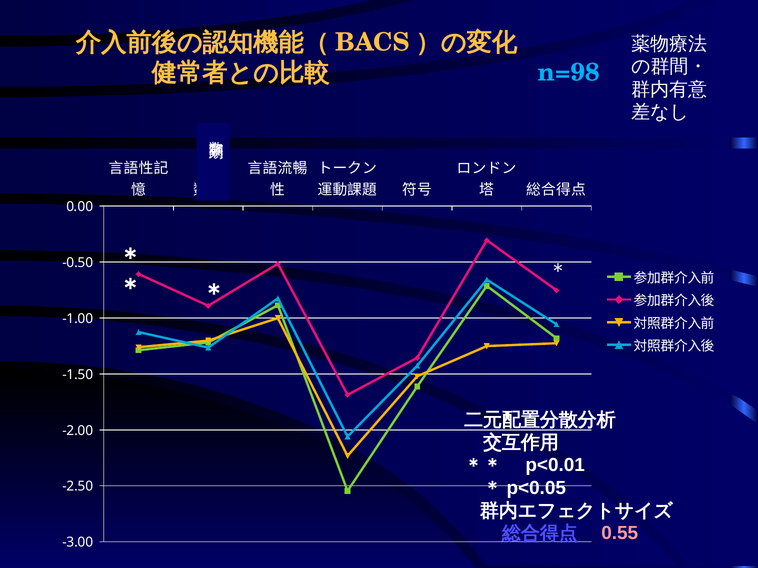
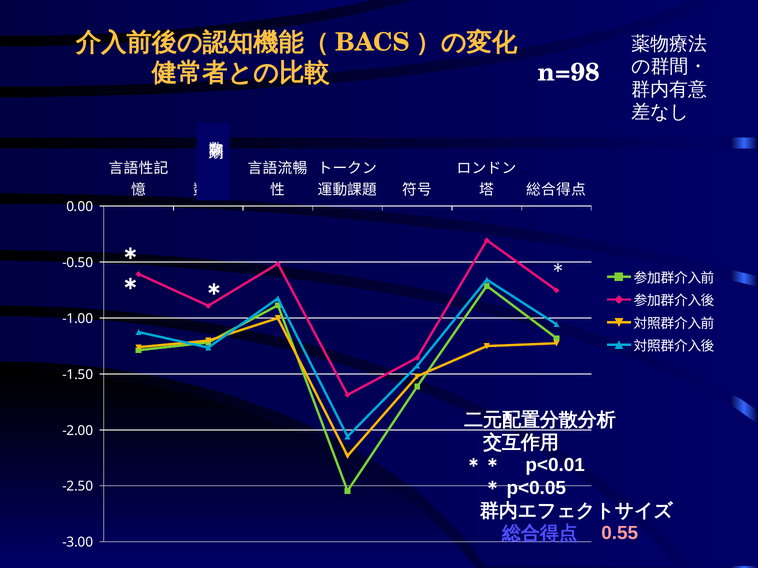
n=98 colour: light blue -> white (569, 73)
